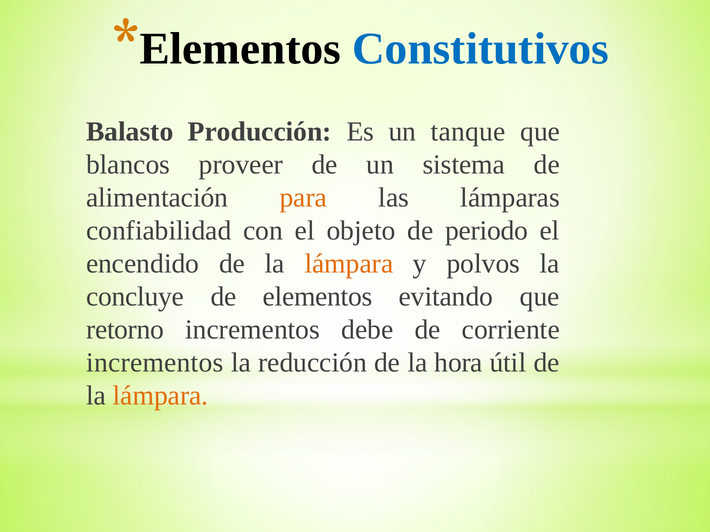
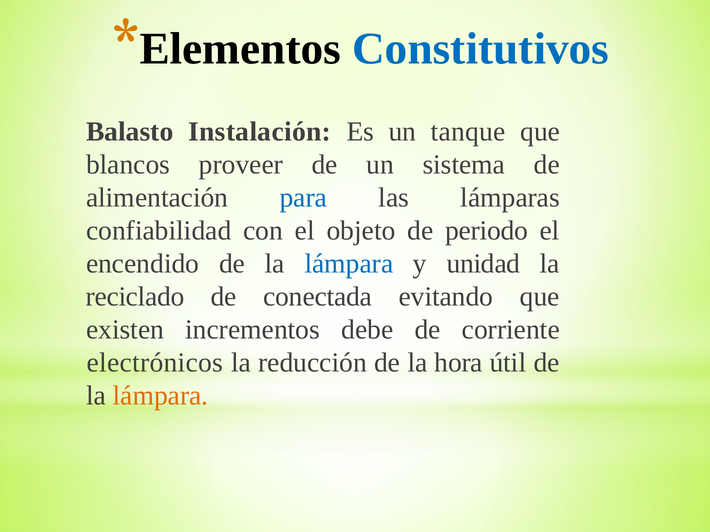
Producción: Producción -> Instalación (260, 132)
para colour: orange -> blue (303, 198)
lámpara colour: orange -> blue (349, 264)
polvos: polvos -> unidad (483, 264)
concluye: concluye -> reciclado (135, 297)
elementos: elementos -> conectada (318, 297)
retorno: retorno -> existen (125, 330)
incrementos: incrementos -> electrónicos (155, 363)
